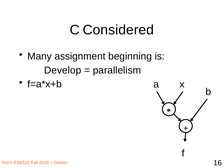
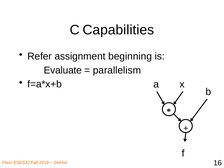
Considered: Considered -> Capabilities (118, 30)
Many: Many -> Refer (40, 56)
Develop: Develop -> Evaluate (63, 70)
